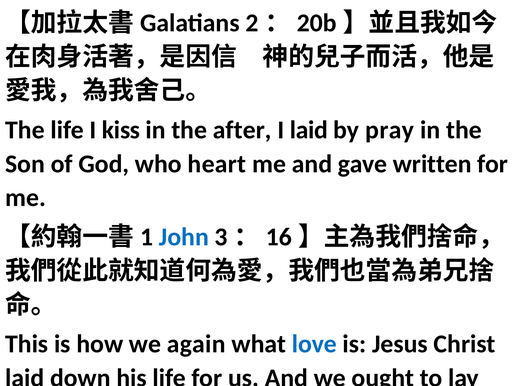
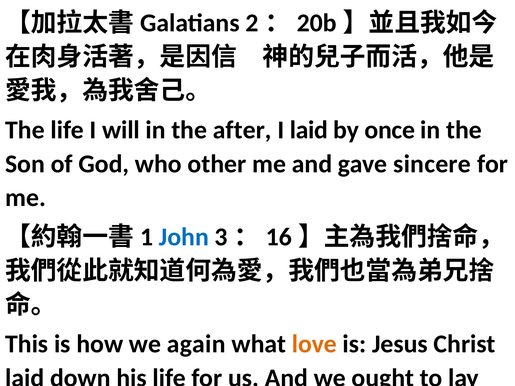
kiss: kiss -> will (121, 130)
pray: pray -> once (390, 130)
heart: heart -> other (217, 164)
written: written -> sincere (432, 164)
love colour: blue -> orange (314, 344)
